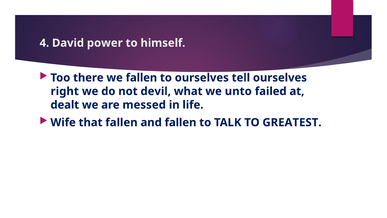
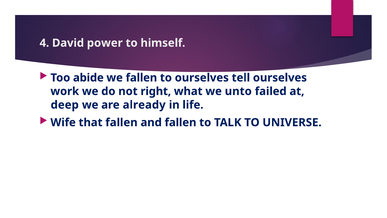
there: there -> abide (88, 78)
right: right -> work (65, 91)
devil: devil -> right (156, 91)
dealt: dealt -> deep (65, 105)
messed: messed -> already (144, 105)
GREATEST: GREATEST -> UNIVERSE (292, 122)
